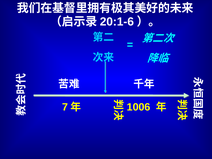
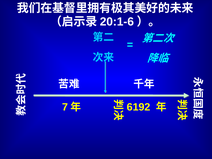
1006: 1006 -> 6192 (139, 107)
